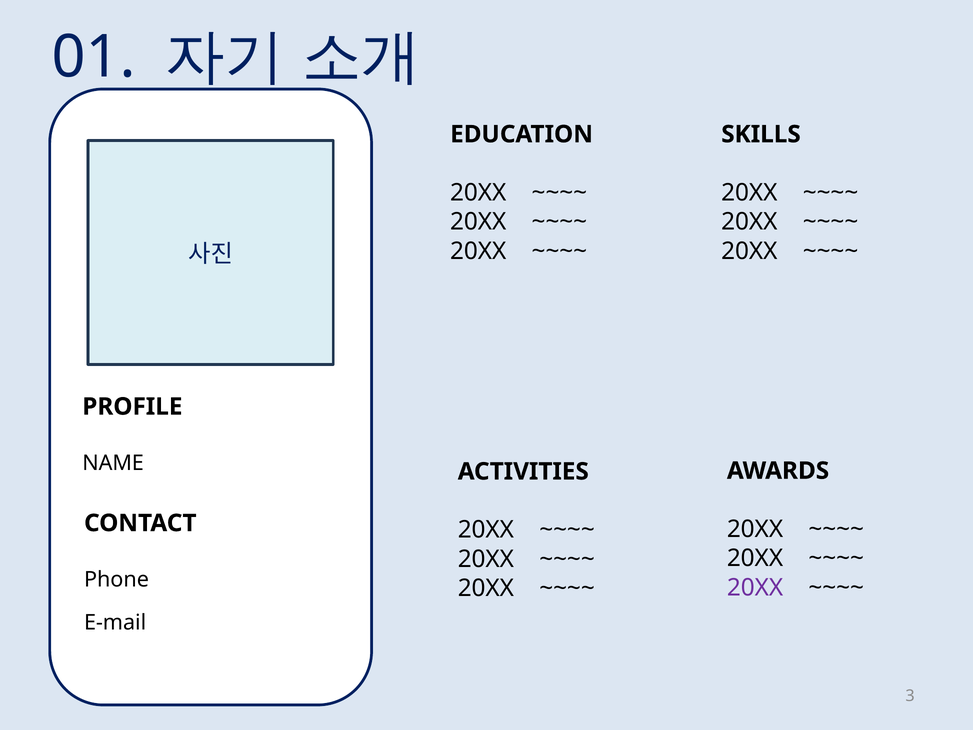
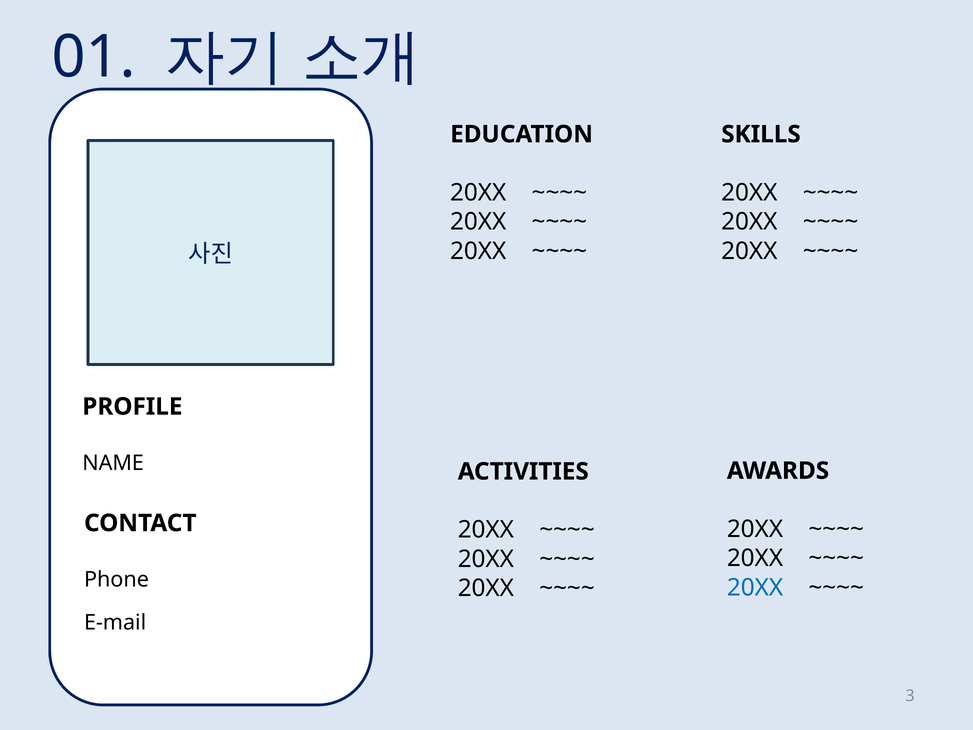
20XX colour: purple -> blue (755, 587)
